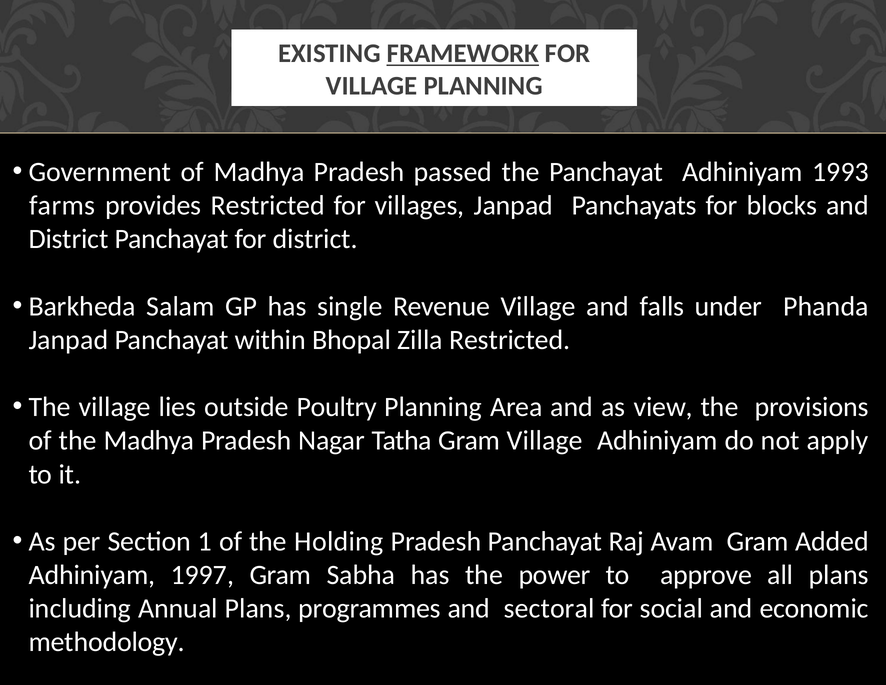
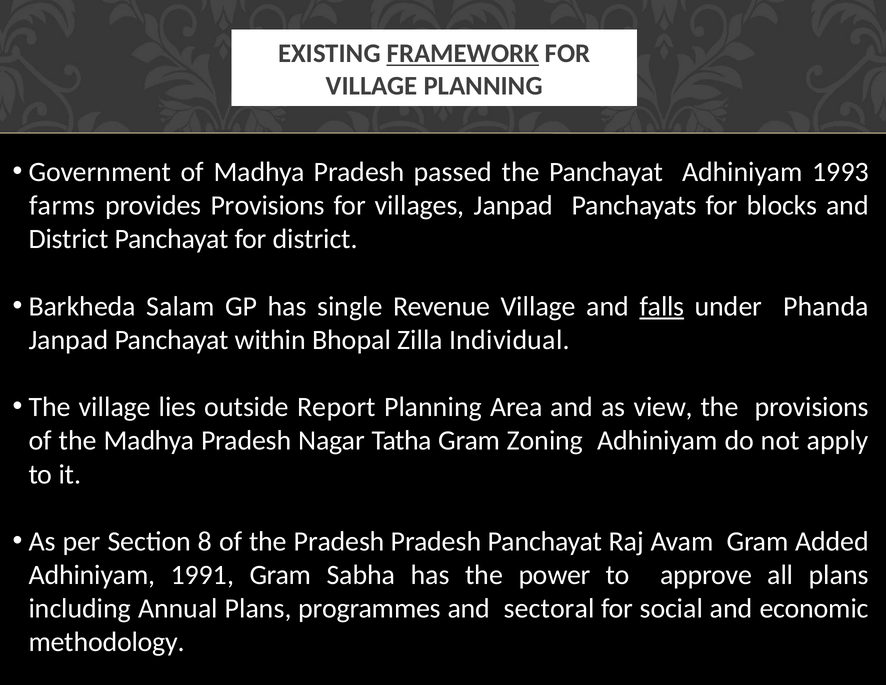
provides Restricted: Restricted -> Provisions (268, 206)
falls underline: none -> present (662, 306)
Zilla Restricted: Restricted -> Individual (509, 340)
Poultry: Poultry -> Report (336, 407)
Gram Village: Village -> Zoning (545, 440)
1: 1 -> 8 (205, 541)
the Holding: Holding -> Pradesh (339, 541)
1997: 1997 -> 1991 (202, 575)
